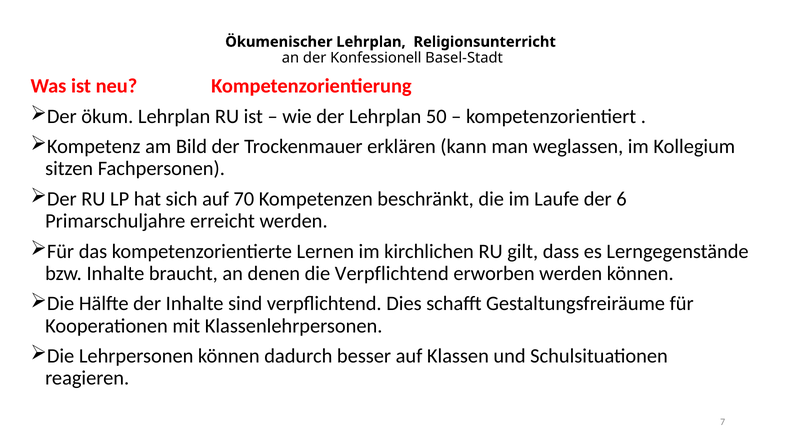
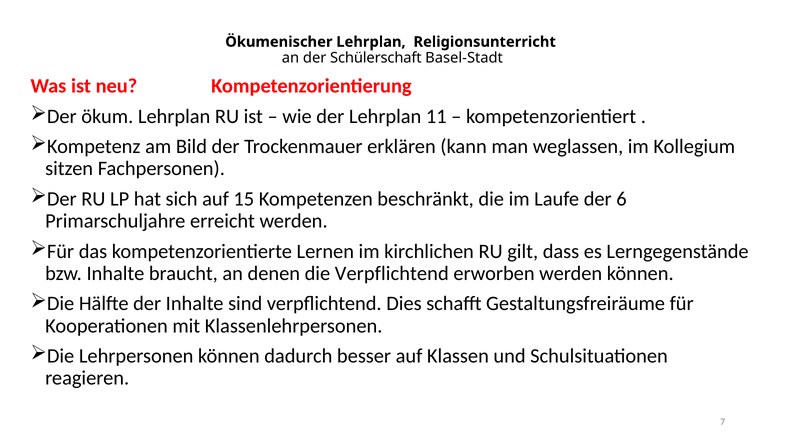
Konfessionell: Konfessionell -> Schülerschaft (376, 58)
50: 50 -> 11 (436, 116)
70: 70 -> 15 (244, 199)
